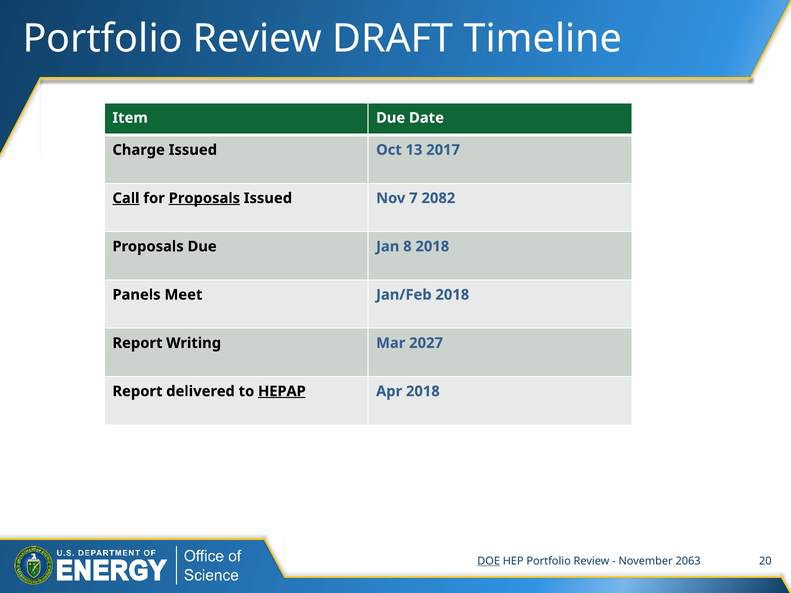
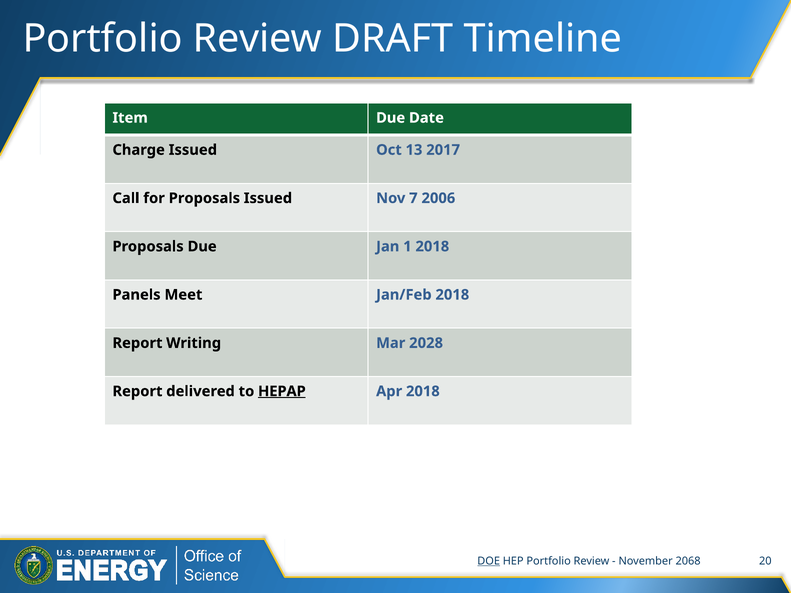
Call underline: present -> none (126, 198)
Proposals underline: present -> none (204, 198)
2082: 2082 -> 2006 (438, 198)
8: 8 -> 1 (407, 247)
2027: 2027 -> 2028 (426, 343)
2063: 2063 -> 2068 (688, 561)
